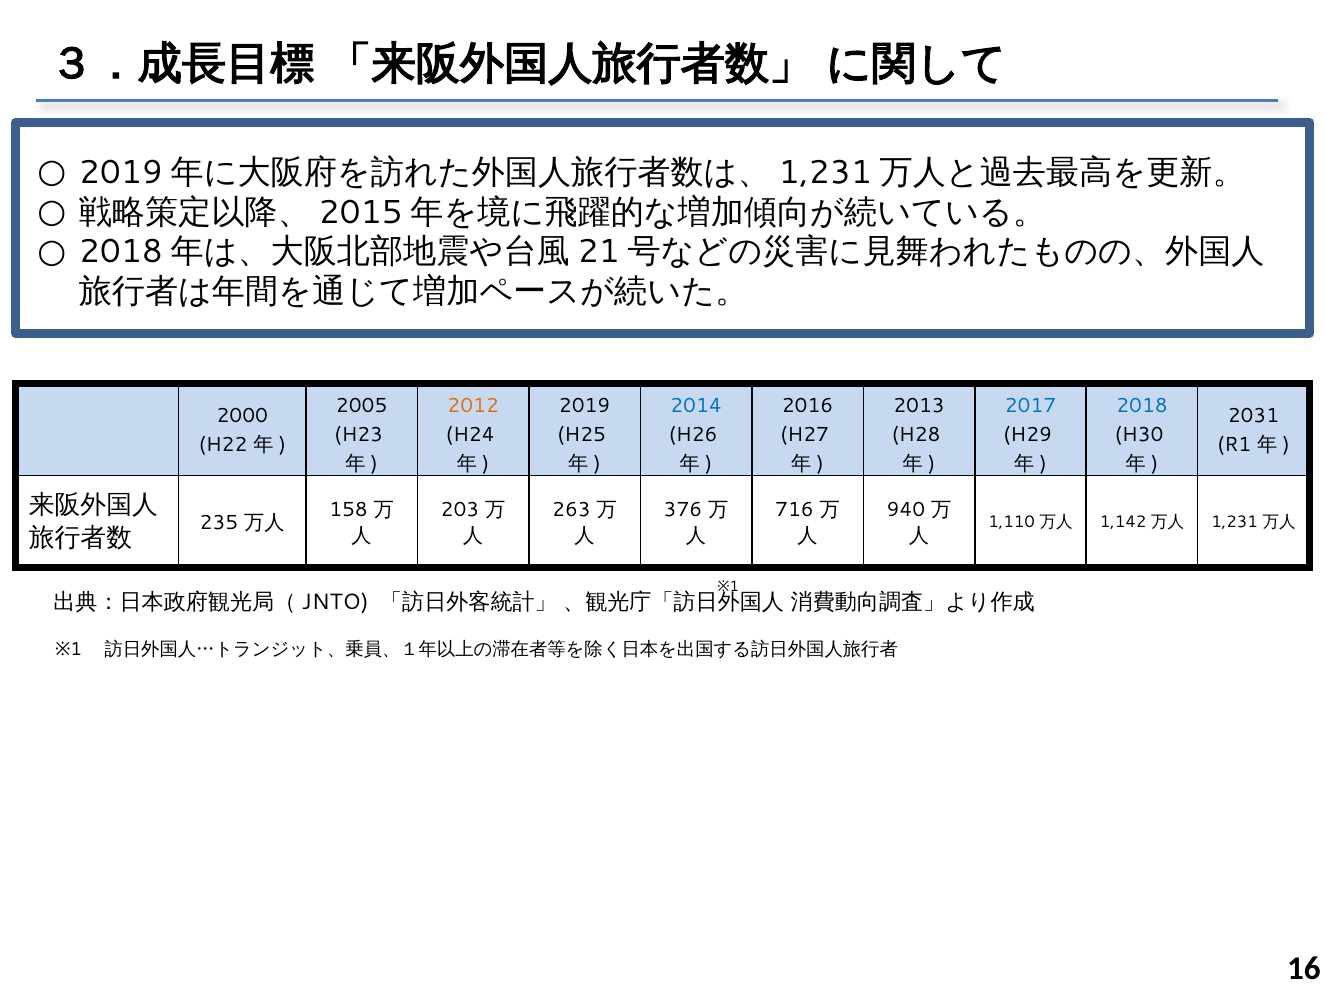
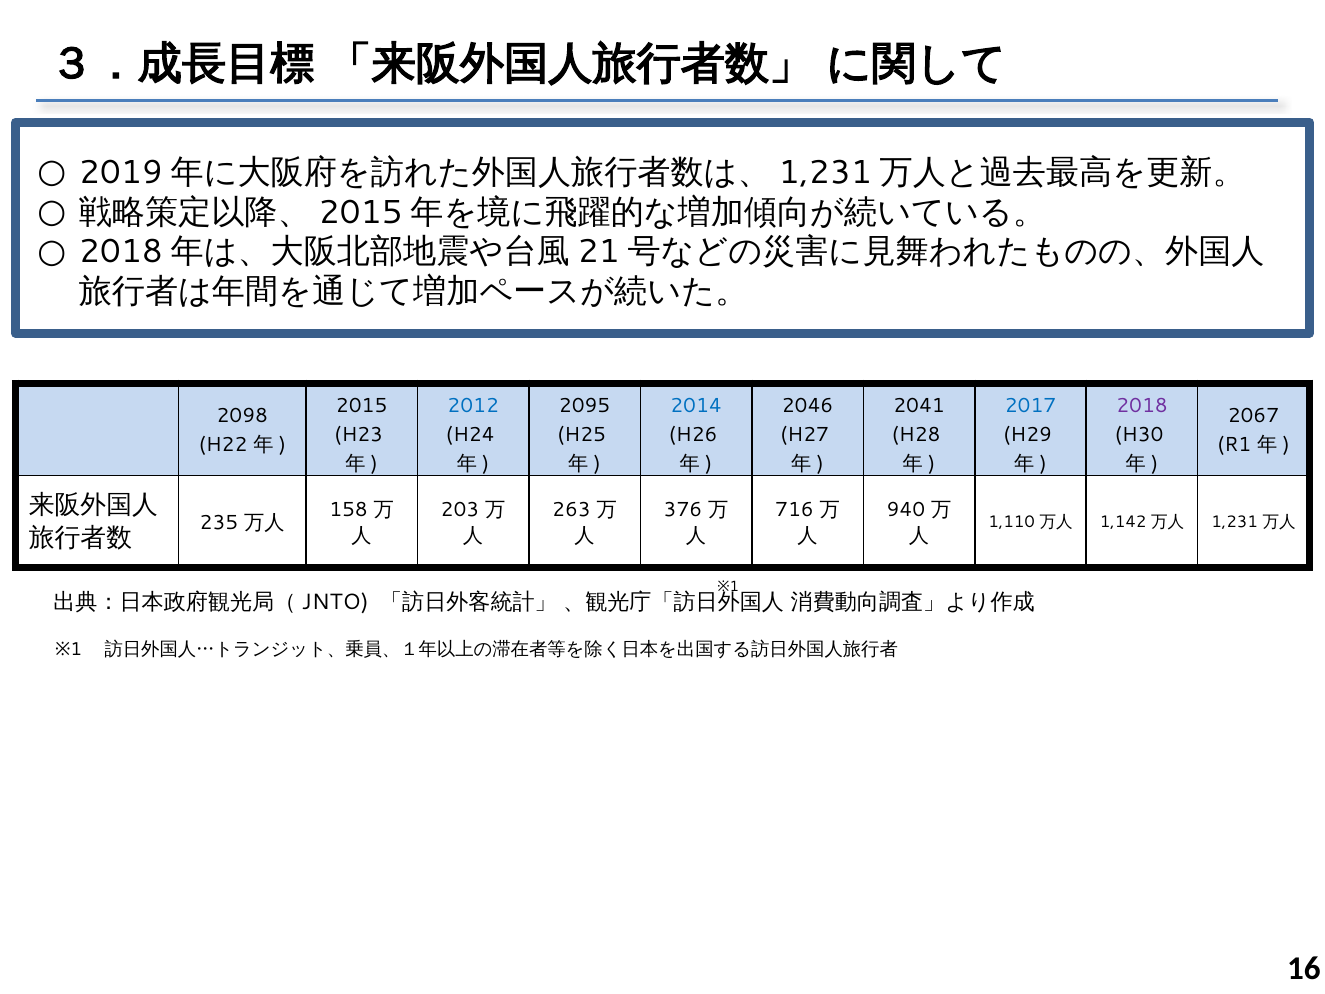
2005: 2005 -> 2015 (362, 405)
2012 colour: orange -> blue (473, 405)
2019: 2019 -> 2095 (585, 405)
2016: 2016 -> 2046 (808, 405)
2013: 2013 -> 2041 (919, 405)
2018 colour: blue -> purple (1142, 405)
2000: 2000 -> 2098 (242, 416)
2031: 2031 -> 2067 (1253, 416)
